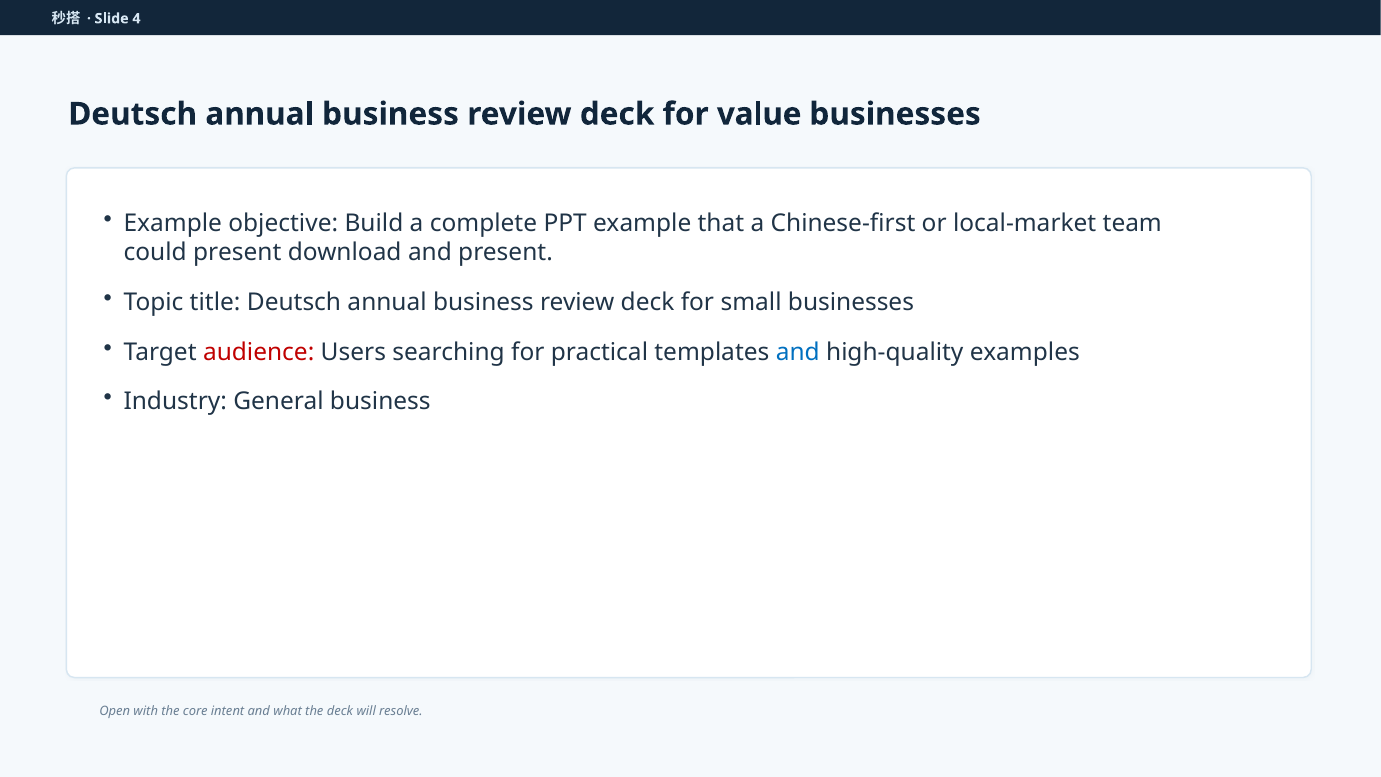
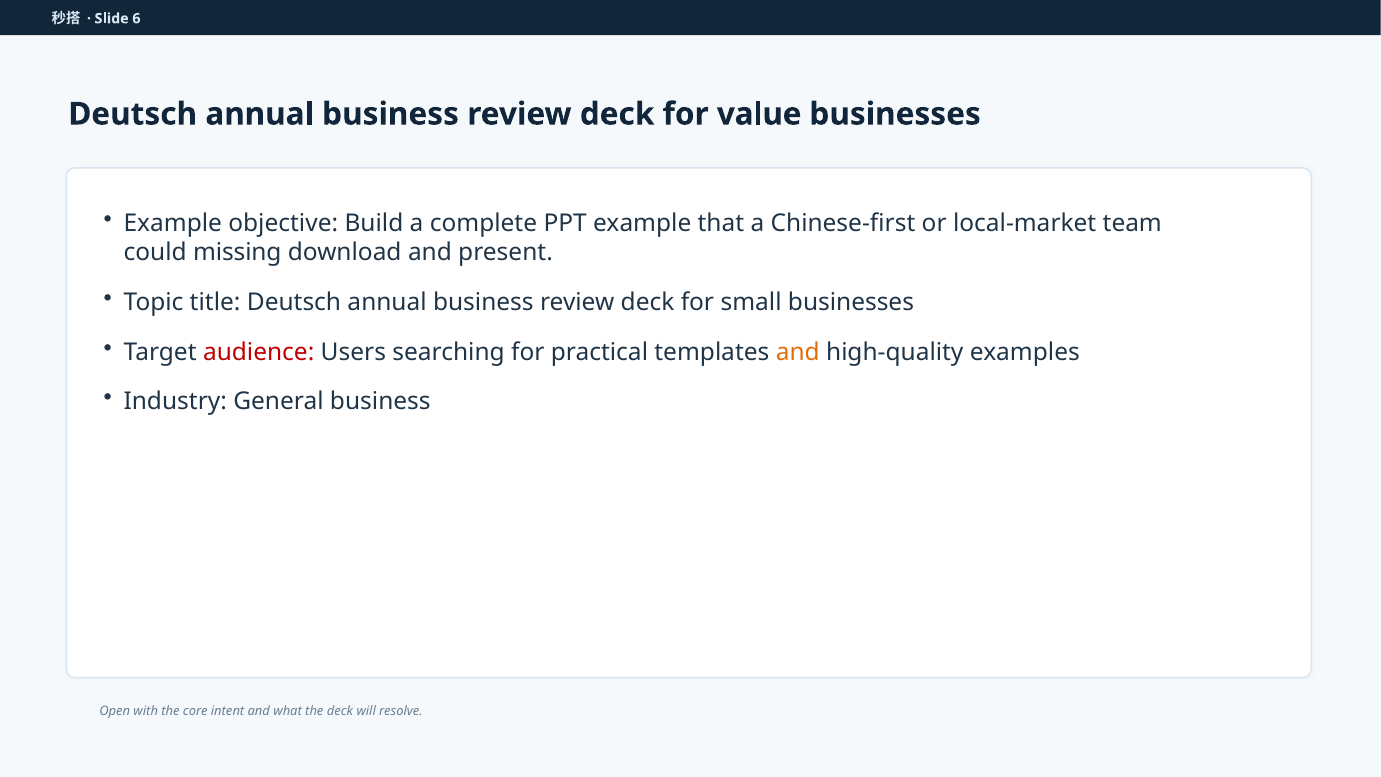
4: 4 -> 6 (136, 19)
could present: present -> missing (237, 253)
and colour: blue -> orange (798, 352)
